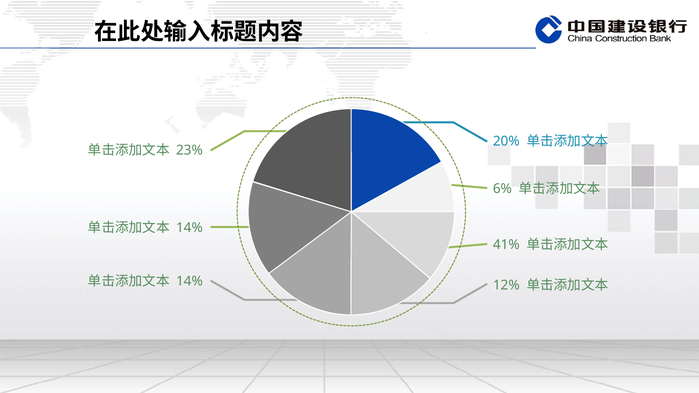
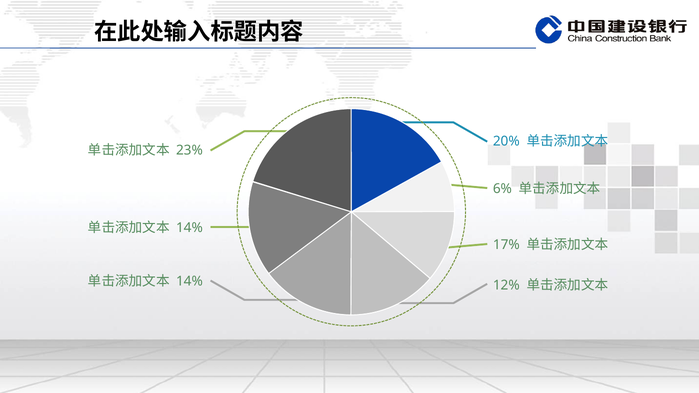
41%: 41% -> 17% (506, 245)
